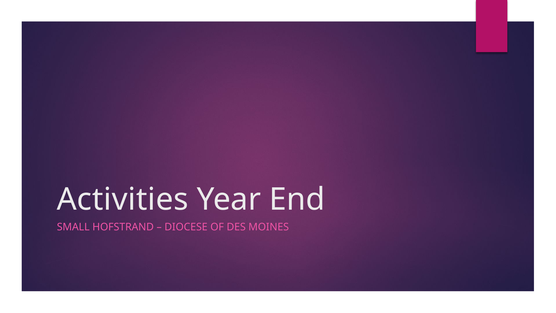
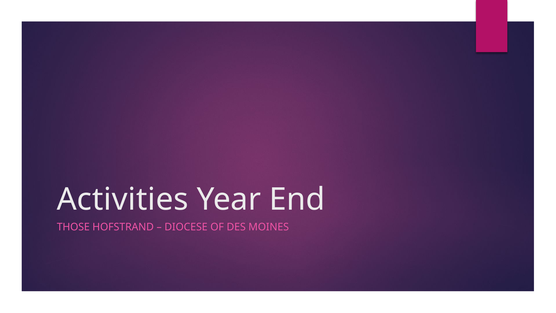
SMALL: SMALL -> THOSE (73, 227)
